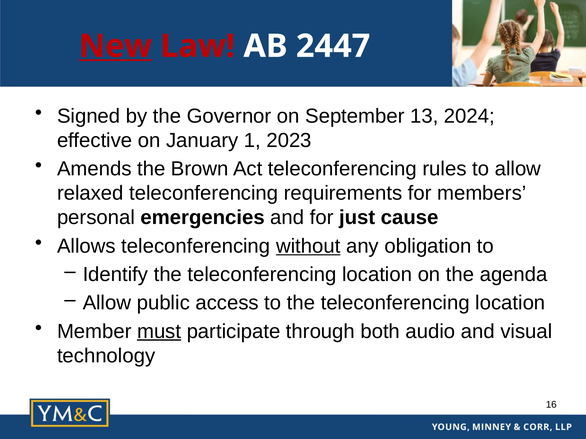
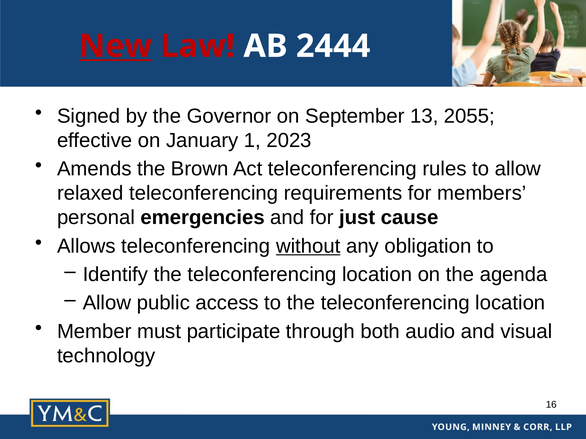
2447: 2447 -> 2444 (333, 46)
2024: 2024 -> 2055 (469, 116)
must underline: present -> none (159, 332)
